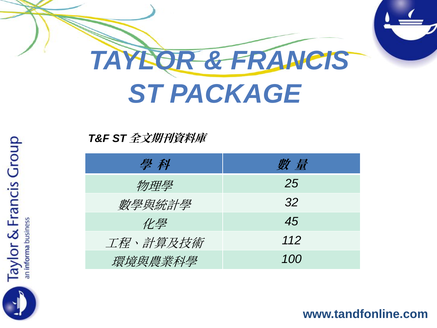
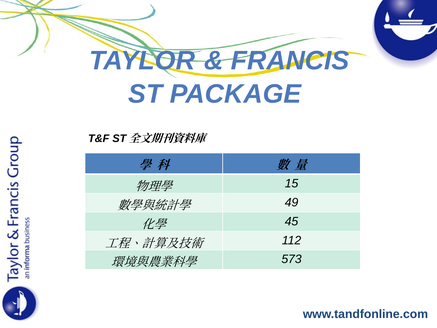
25: 25 -> 15 (292, 183)
32: 32 -> 49 (292, 202)
100: 100 -> 573 (292, 259)
